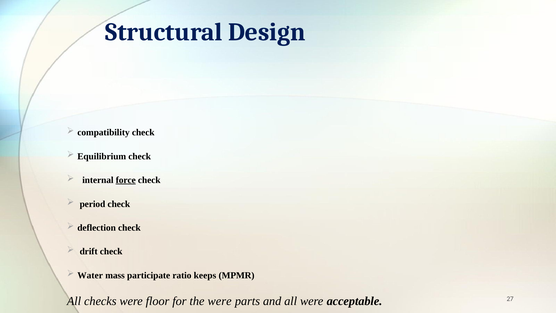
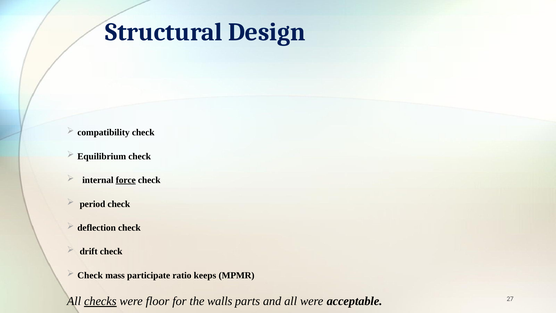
Water: Water -> Check (90, 275)
checks underline: none -> present (100, 301)
the were: were -> walls (220, 301)
